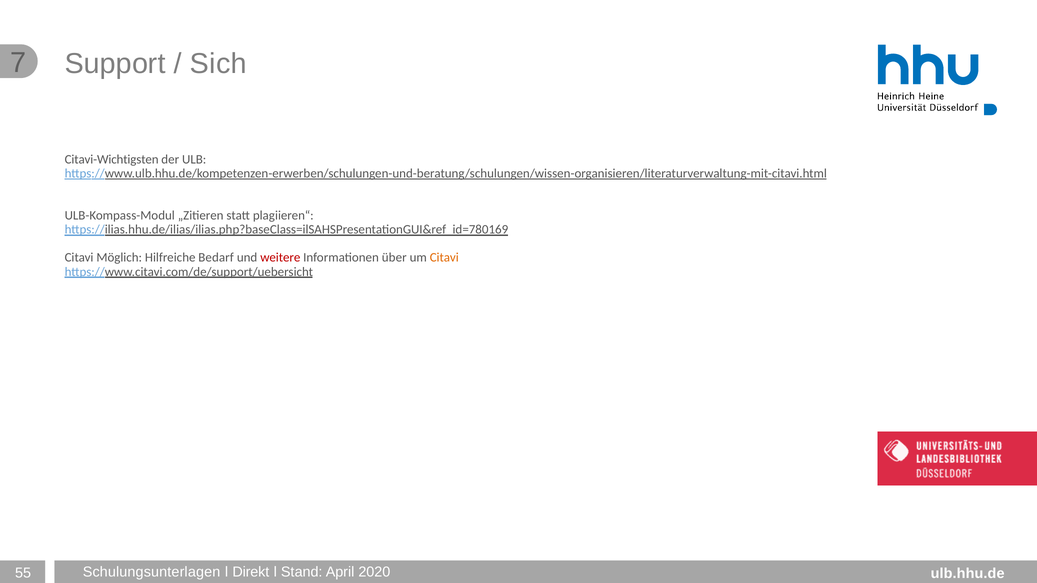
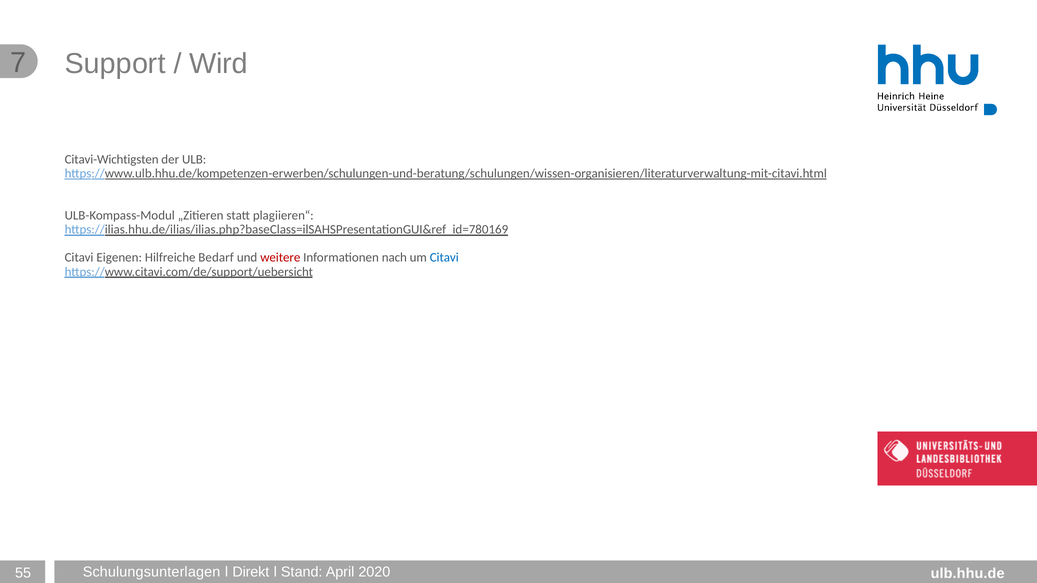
Sich: Sich -> Wird (219, 64)
Möglich: Möglich -> Eigenen (119, 258)
über: über -> nach (394, 258)
Citavi colour: orange -> blue (444, 258)
